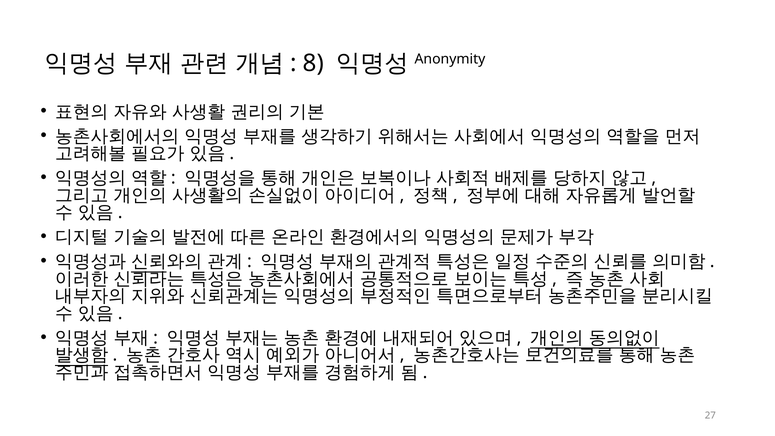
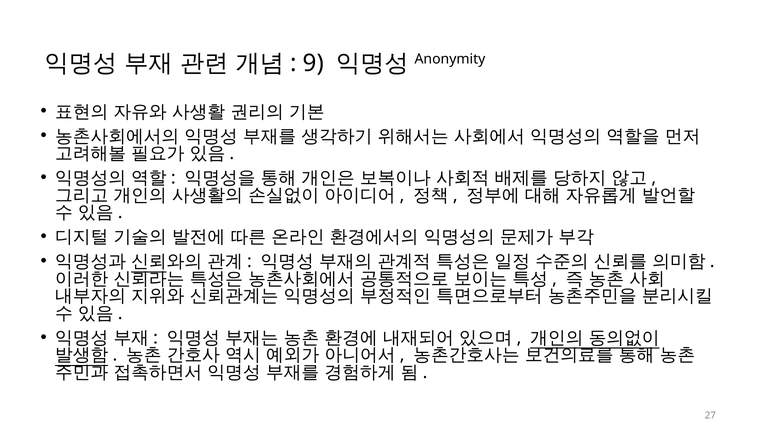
8: 8 -> 9 (313, 63)
